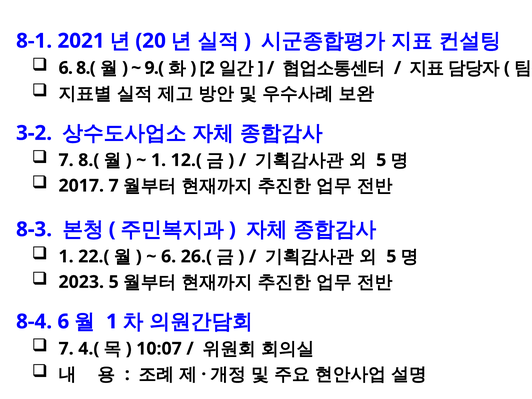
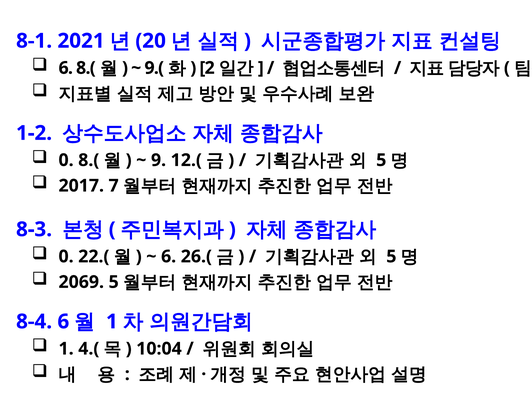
3-2: 3-2 -> 1-2 (34, 133)
7: 7 -> 0 (66, 160)
1: 1 -> 9 (159, 160)
1: 1 -> 0 (66, 257)
2023: 2023 -> 2069 (81, 282)
7: 7 -> 1 (66, 349)
10:07: 10:07 -> 10:04 (159, 349)
